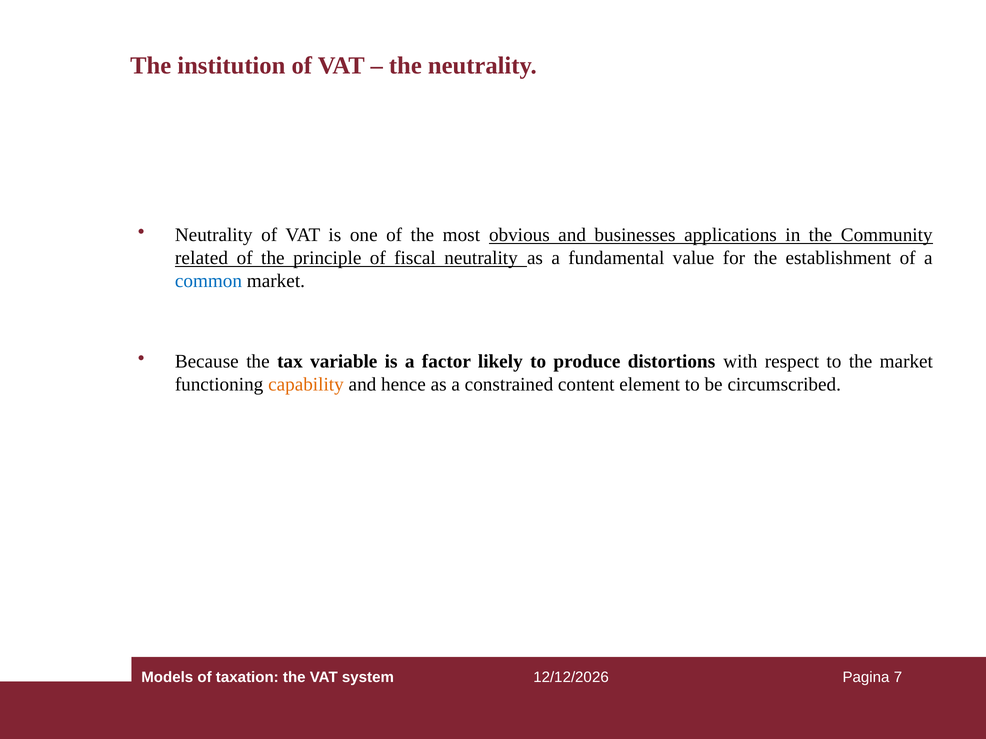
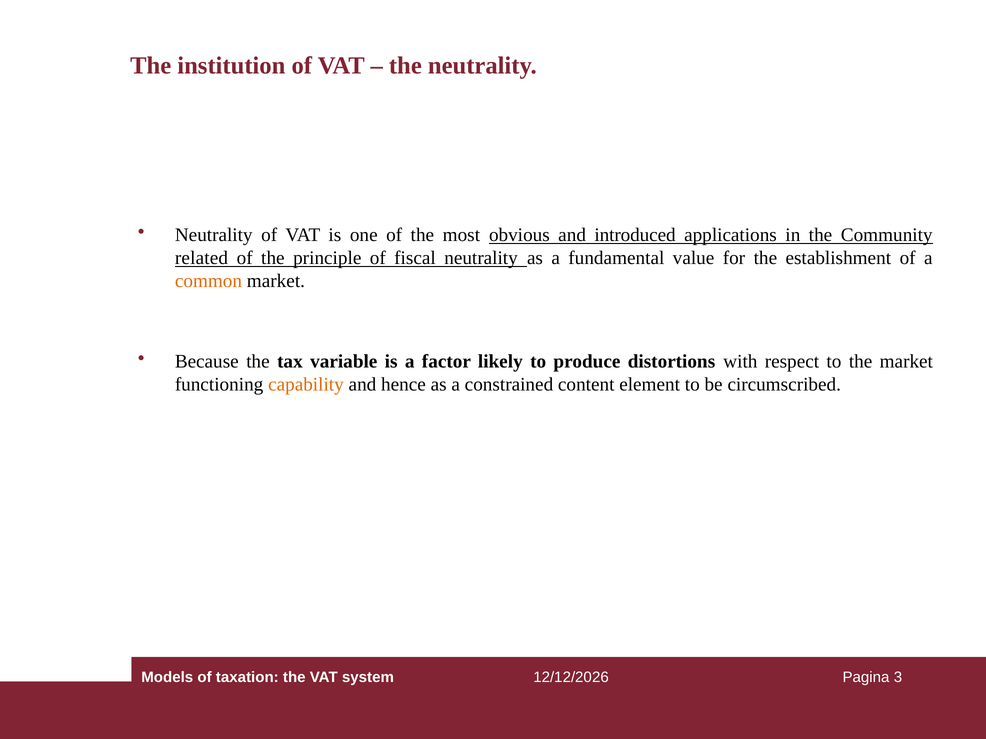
businesses: businesses -> introduced (635, 235)
common colour: blue -> orange (208, 281)
7: 7 -> 3 (898, 678)
